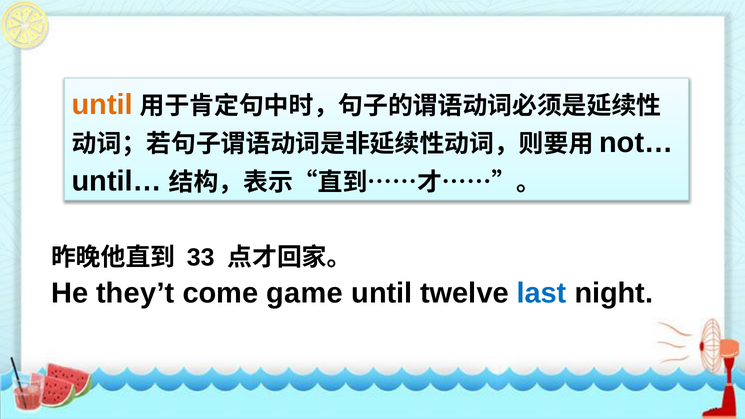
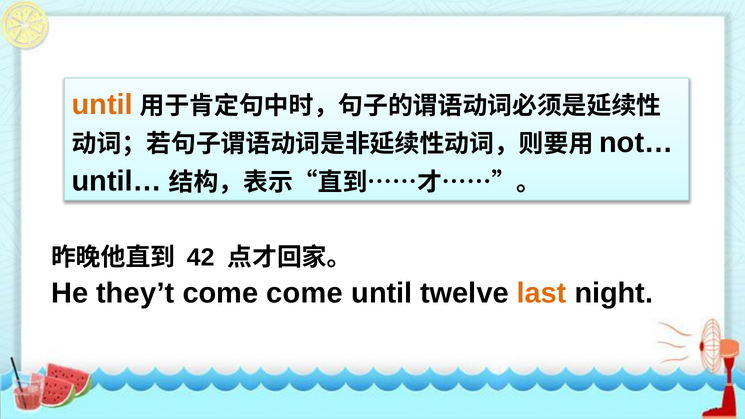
33: 33 -> 42 (201, 257)
come game: game -> come (305, 293)
last colour: blue -> orange (542, 293)
